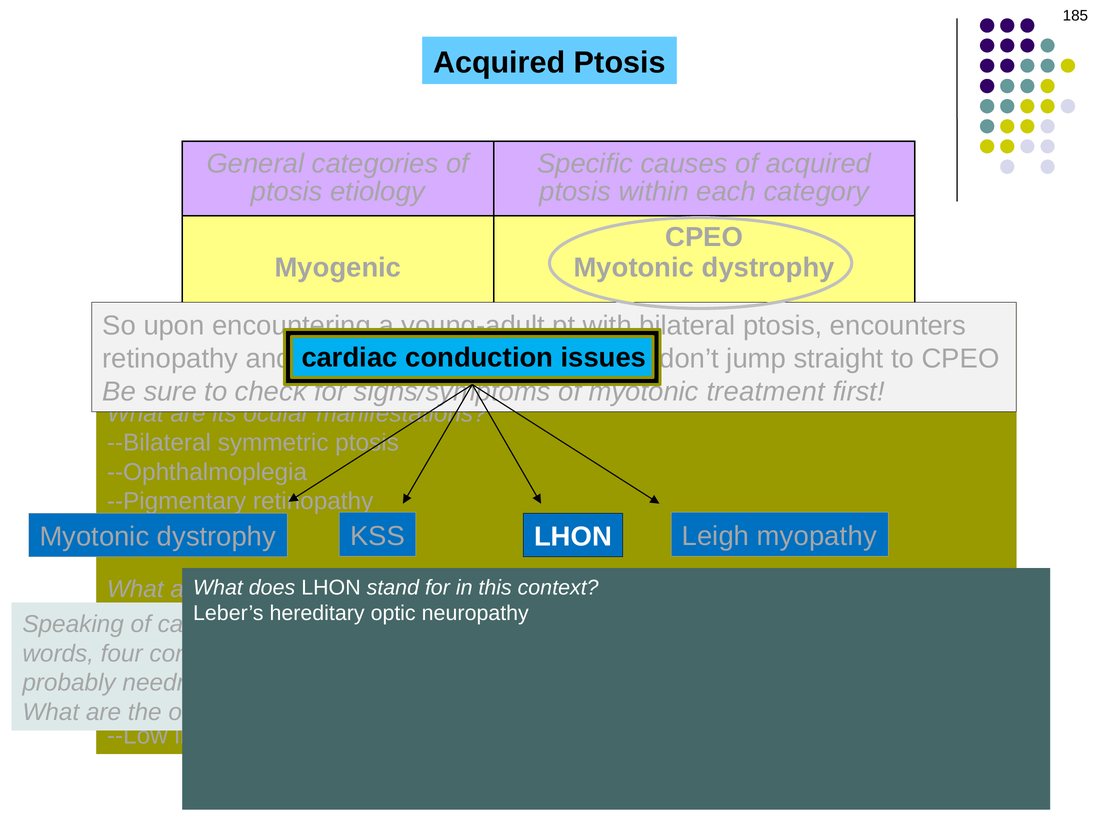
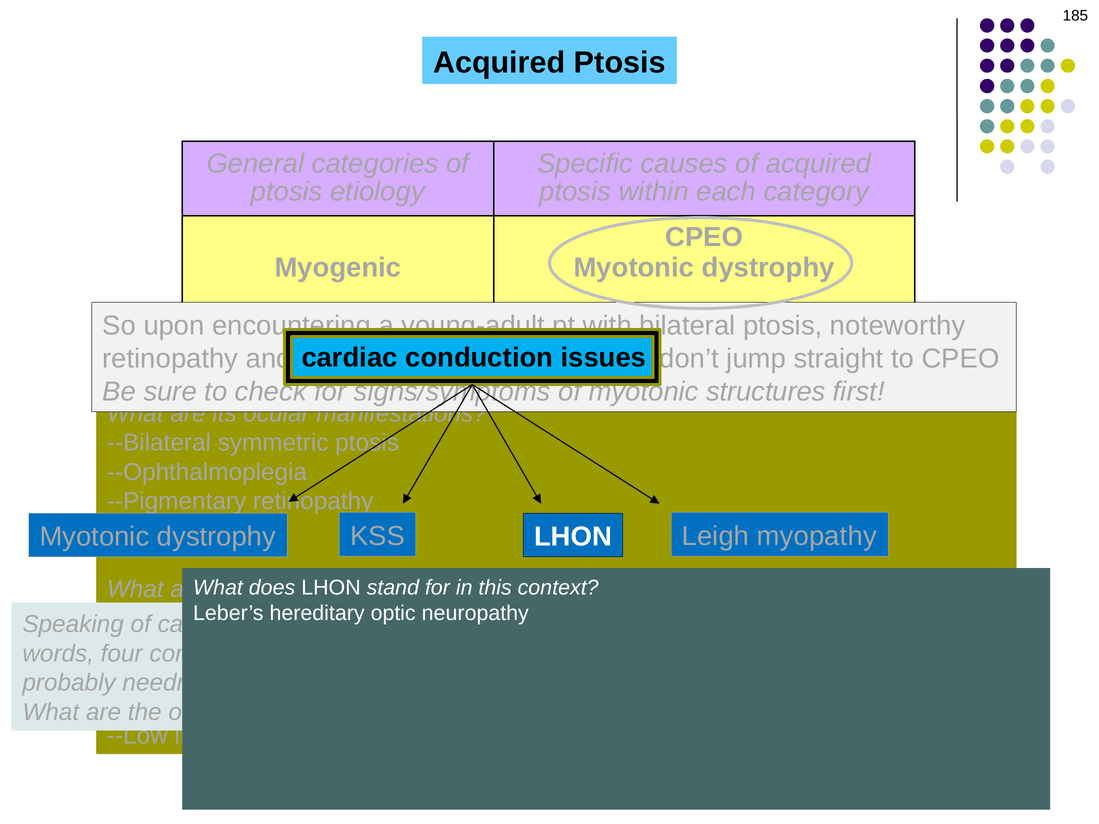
encounters: encounters -> noteworthy (898, 326)
treatment: treatment -> structures (766, 392)
